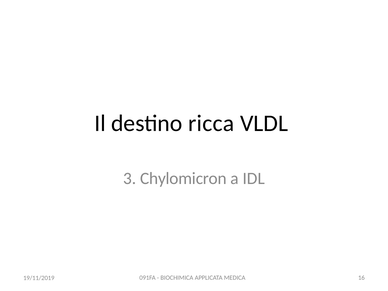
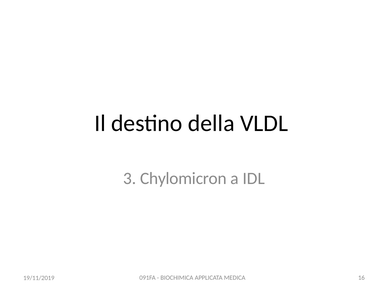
ricca: ricca -> della (211, 123)
